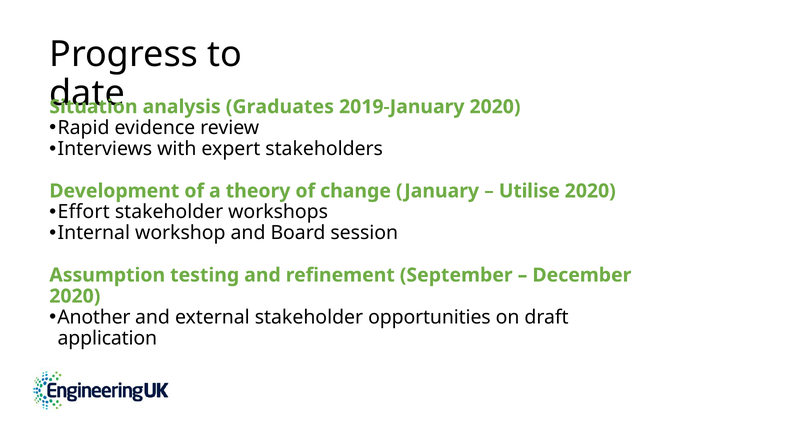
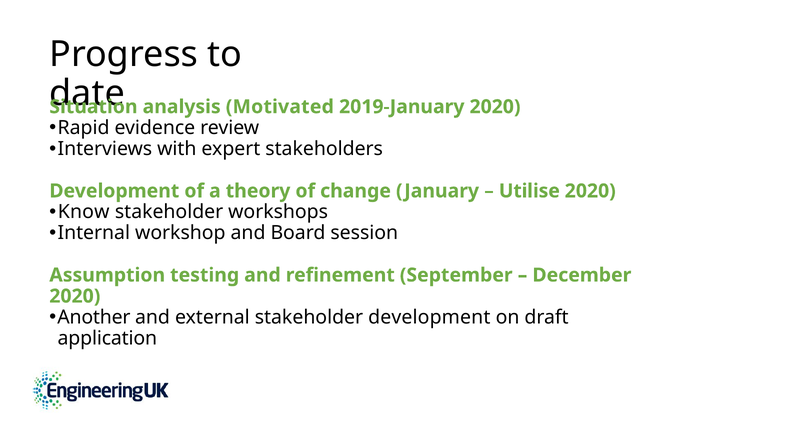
Graduates: Graduates -> Motivated (280, 107)
Effort: Effort -> Know (84, 212)
stakeholder opportunities: opportunities -> development (429, 317)
